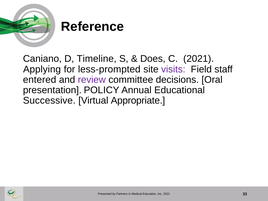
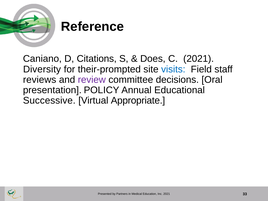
Timeline: Timeline -> Citations (97, 59)
Applying: Applying -> Diversity (42, 69)
less-prompted: less-prompted -> their-prompted (109, 69)
visits colour: purple -> blue (173, 69)
entered: entered -> reviews (40, 80)
